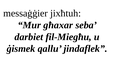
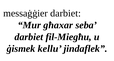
messaġġier jixħtuh: jixħtuh -> darbiet (66, 13)
qallu: qallu -> kellu (50, 49)
